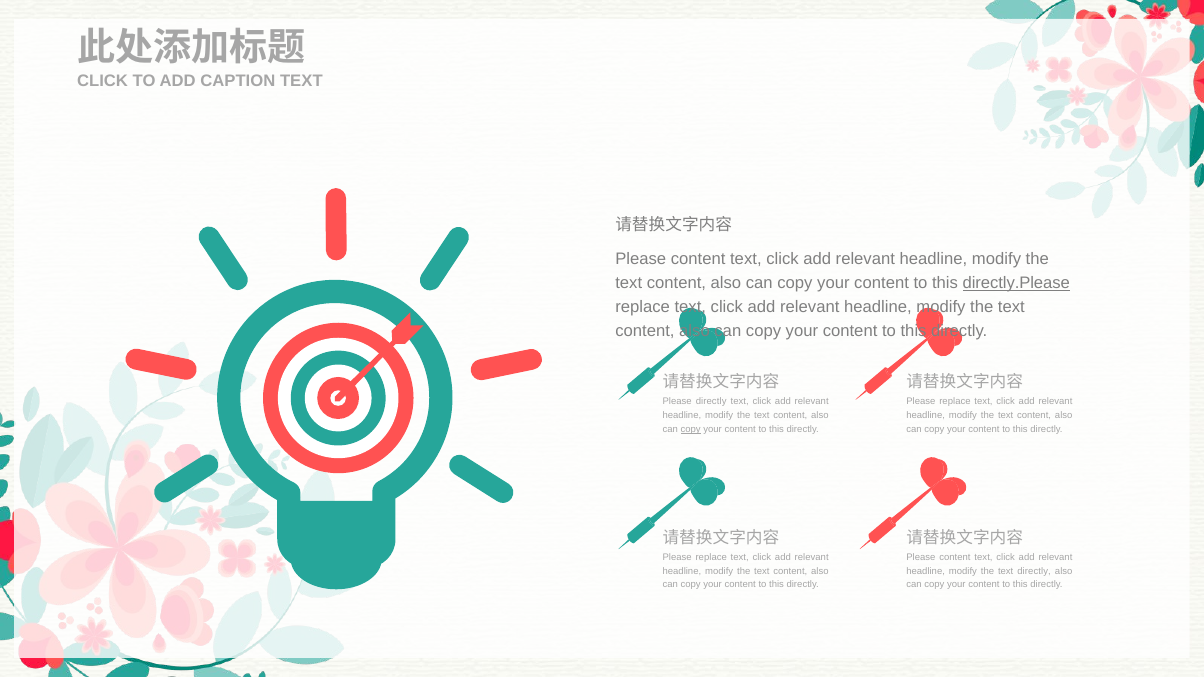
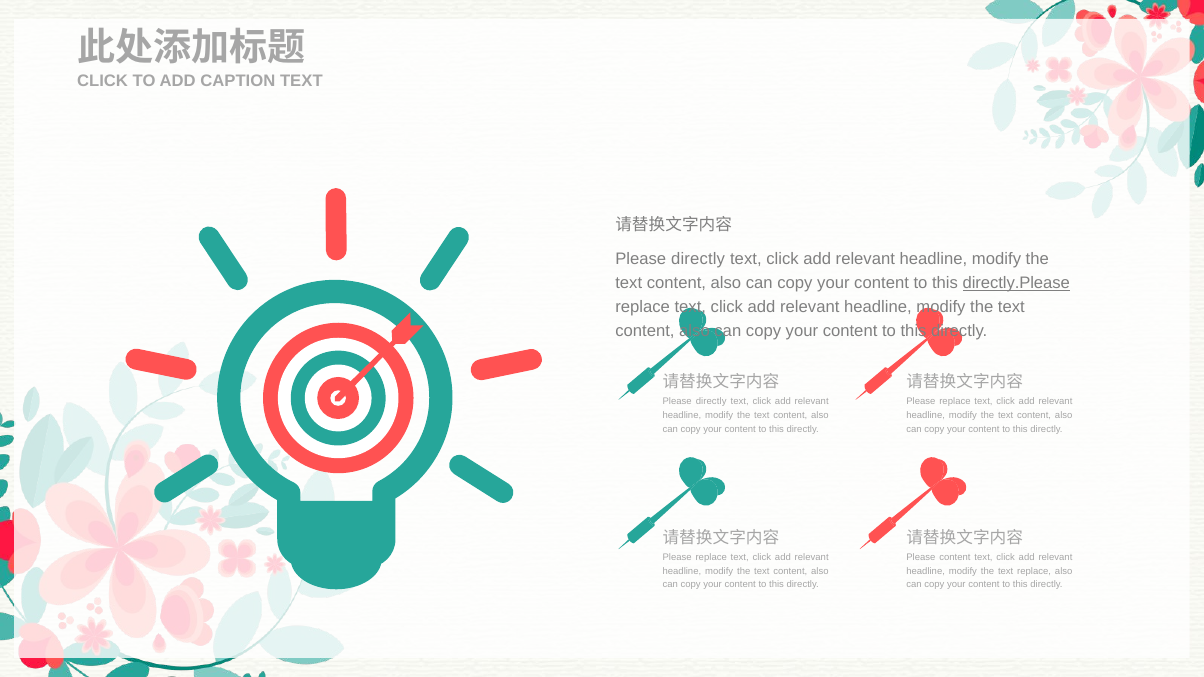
content: content -> directly (698, 260)
copy underline: present -> none (691, 429)
text directly: directly -> replace (1034, 571)
